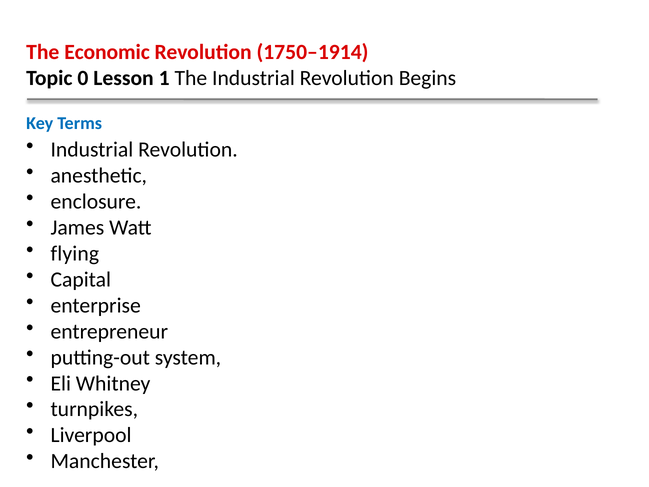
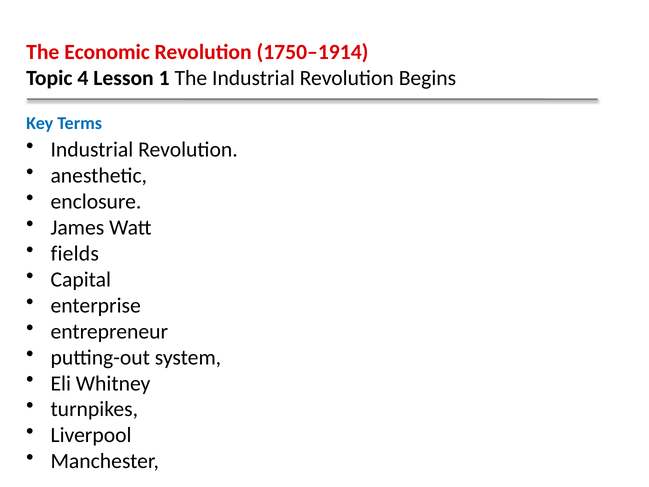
0: 0 -> 4 (83, 78)
flying: flying -> fields (75, 253)
